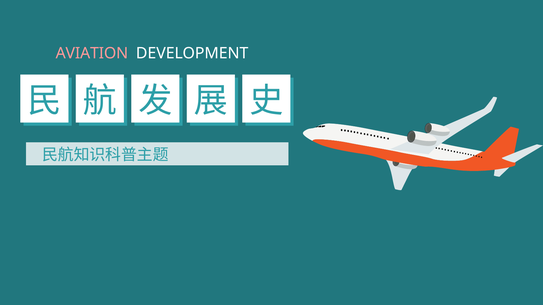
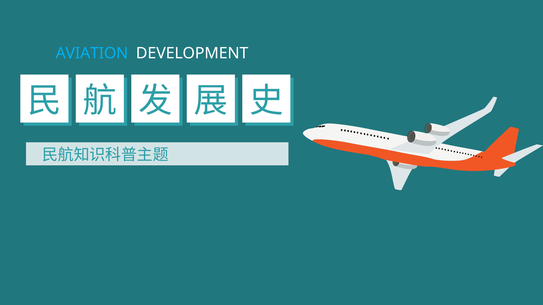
AVIATION colour: pink -> light blue (92, 53)
